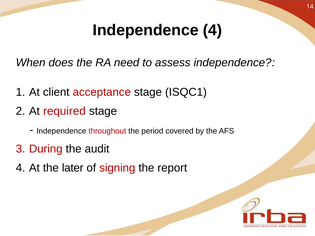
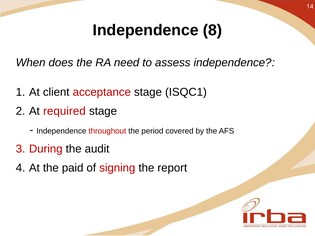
Independence 4: 4 -> 8 (213, 30)
later: later -> paid (73, 168)
